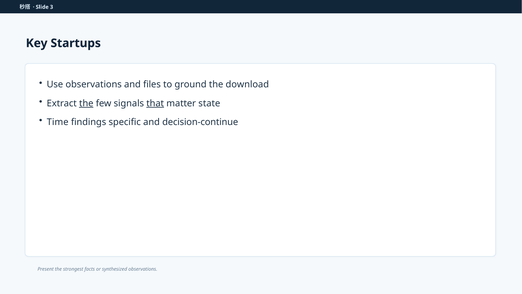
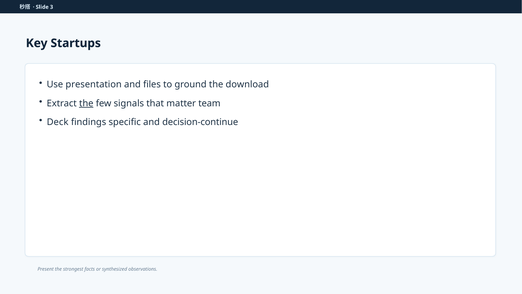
Use observations: observations -> presentation (94, 84)
that underline: present -> none (155, 103)
state: state -> team (209, 103)
Time: Time -> Deck (58, 122)
